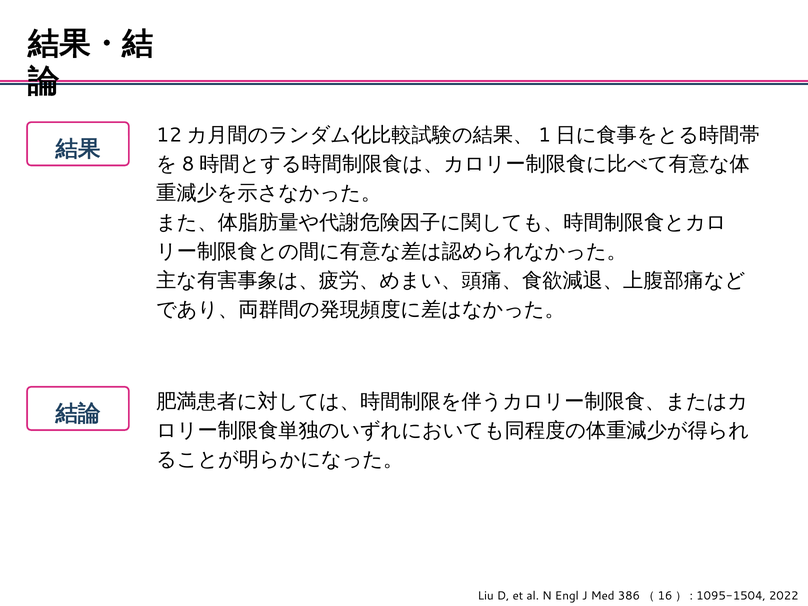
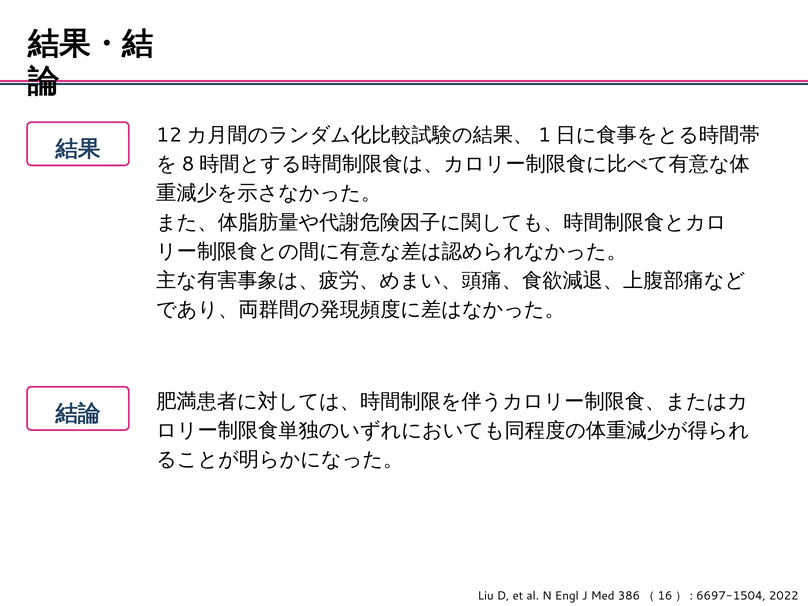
1095-1504: 1095-1504 -> 6697-1504 (731, 596)
